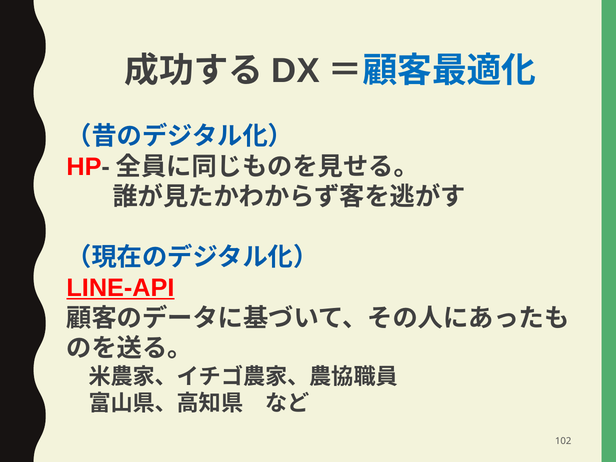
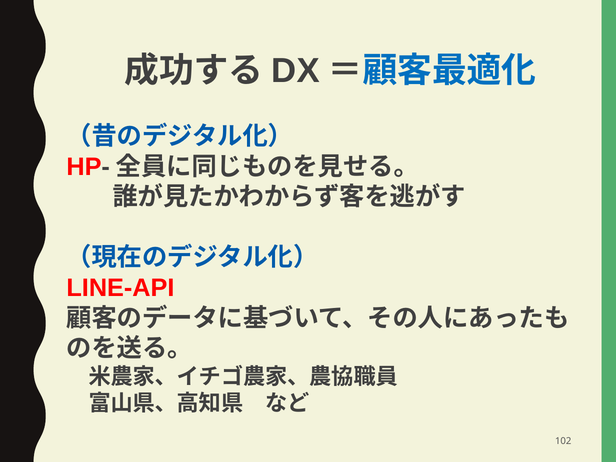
LINE-API underline: present -> none (120, 288)
